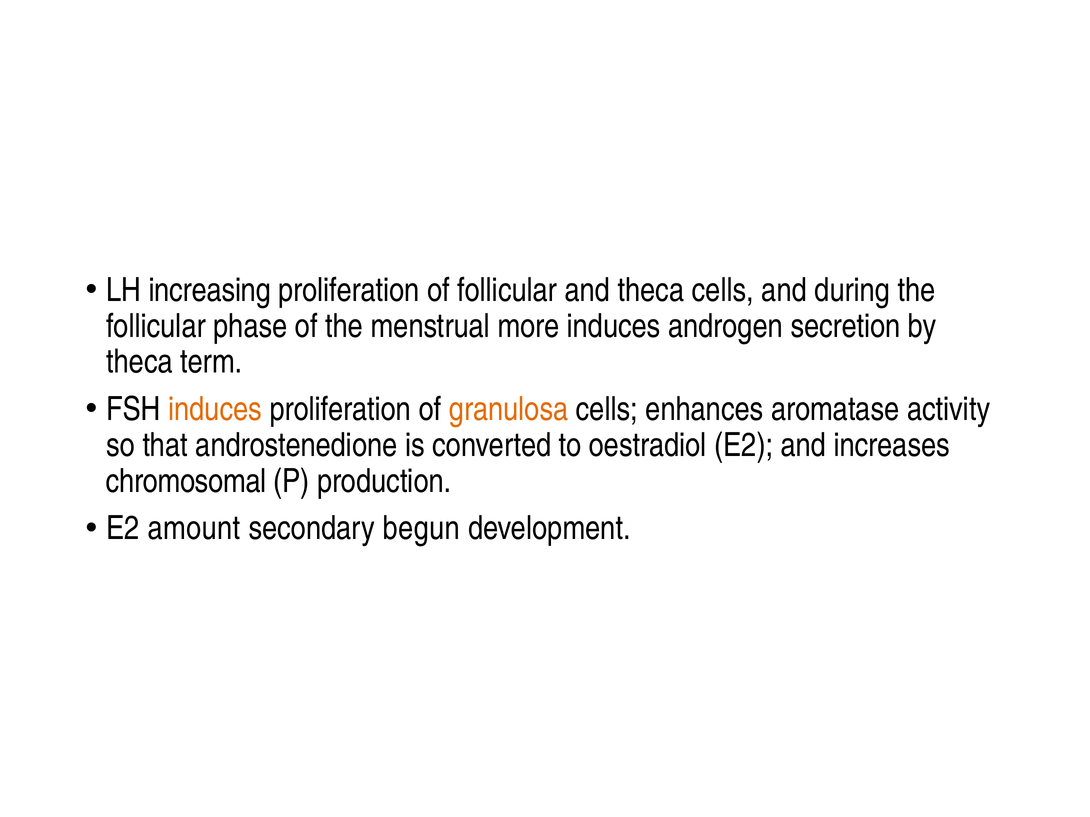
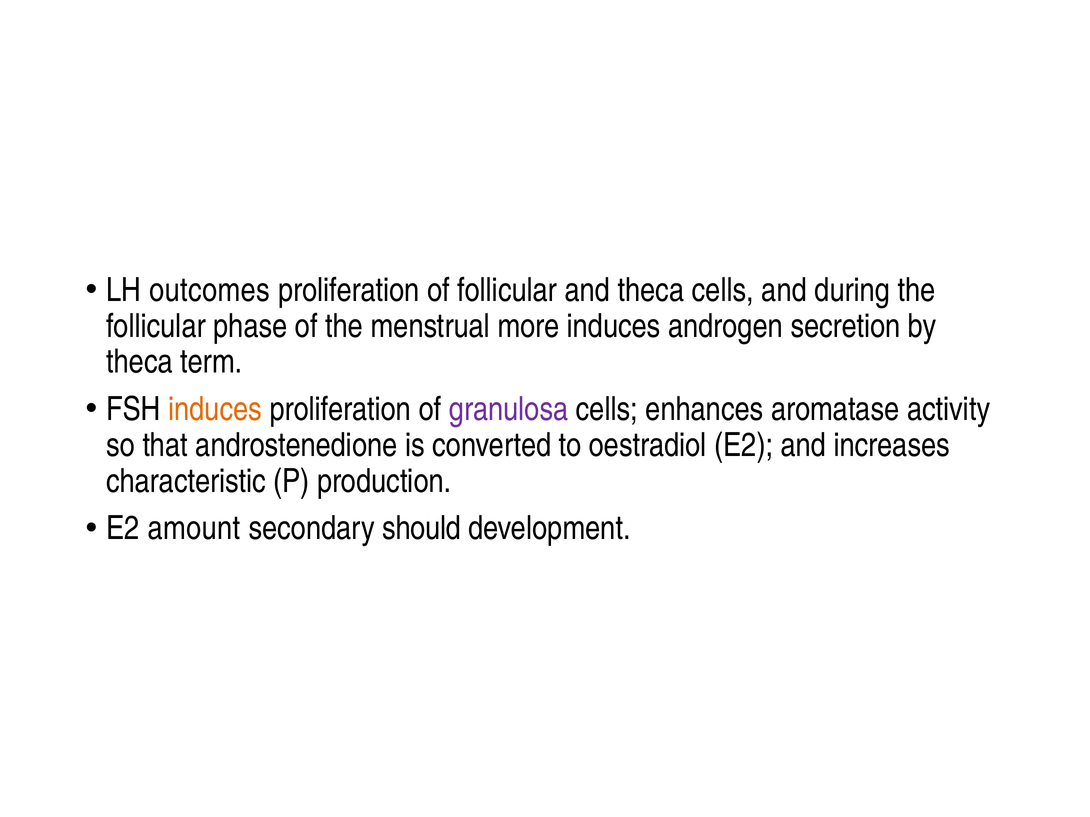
increasing: increasing -> outcomes (210, 290)
granulosa colour: orange -> purple (509, 409)
chromosomal: chromosomal -> characteristic (186, 481)
begun: begun -> should (422, 529)
